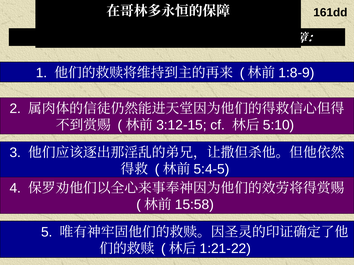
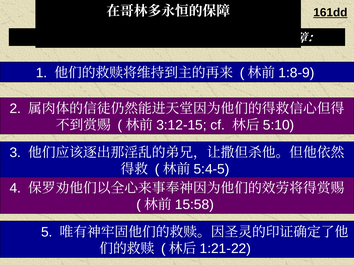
161dd underline: none -> present (330, 13)
